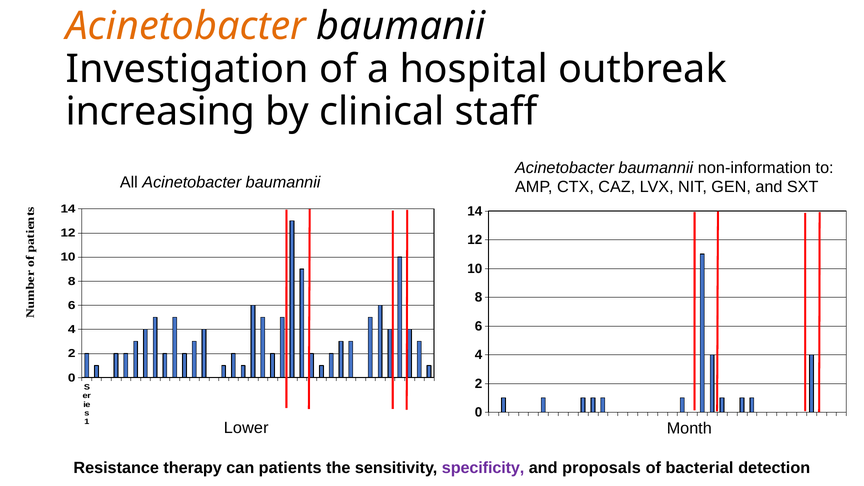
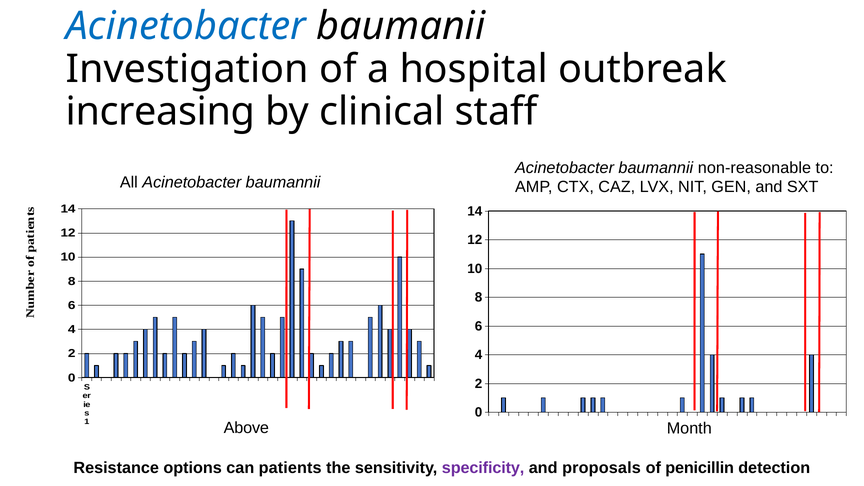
Acinetobacter colour: orange -> blue (186, 26)
non-information: non-information -> non-reasonable (754, 168)
Lower: Lower -> Above (246, 428)
therapy: therapy -> options (193, 468)
bacterial: bacterial -> penicillin (700, 468)
